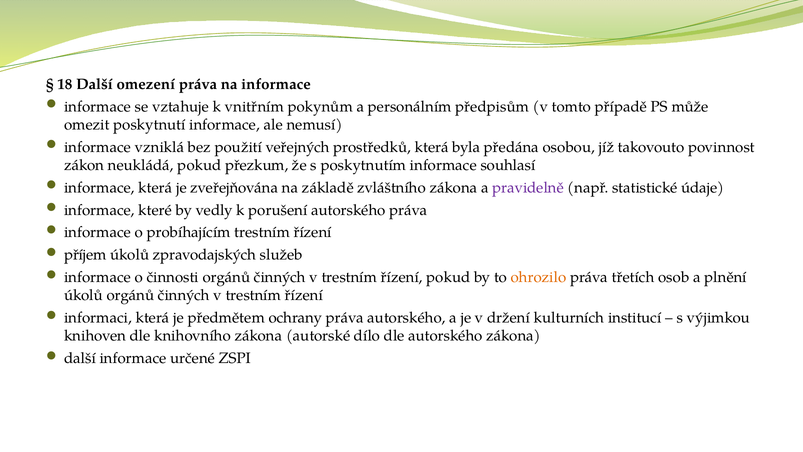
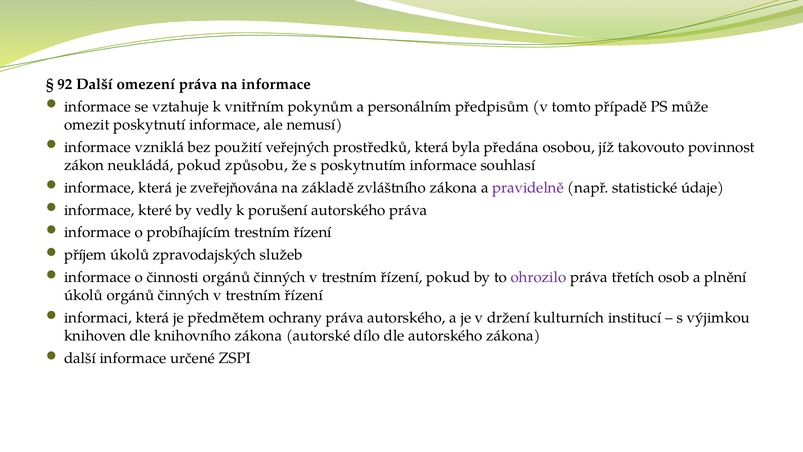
18: 18 -> 92 (65, 84)
přezkum: přezkum -> způsobu (257, 165)
ohrozilo colour: orange -> purple (539, 277)
